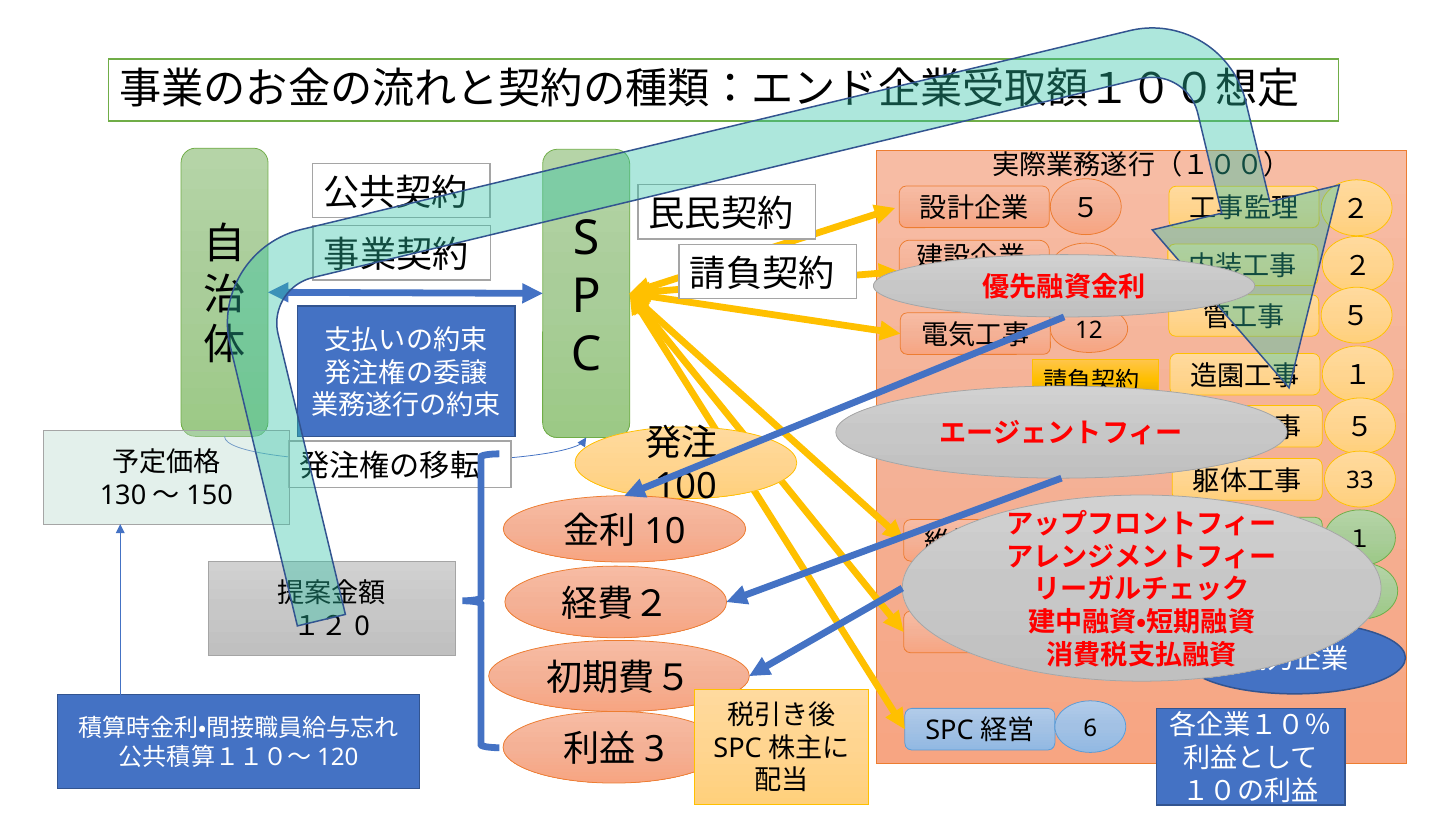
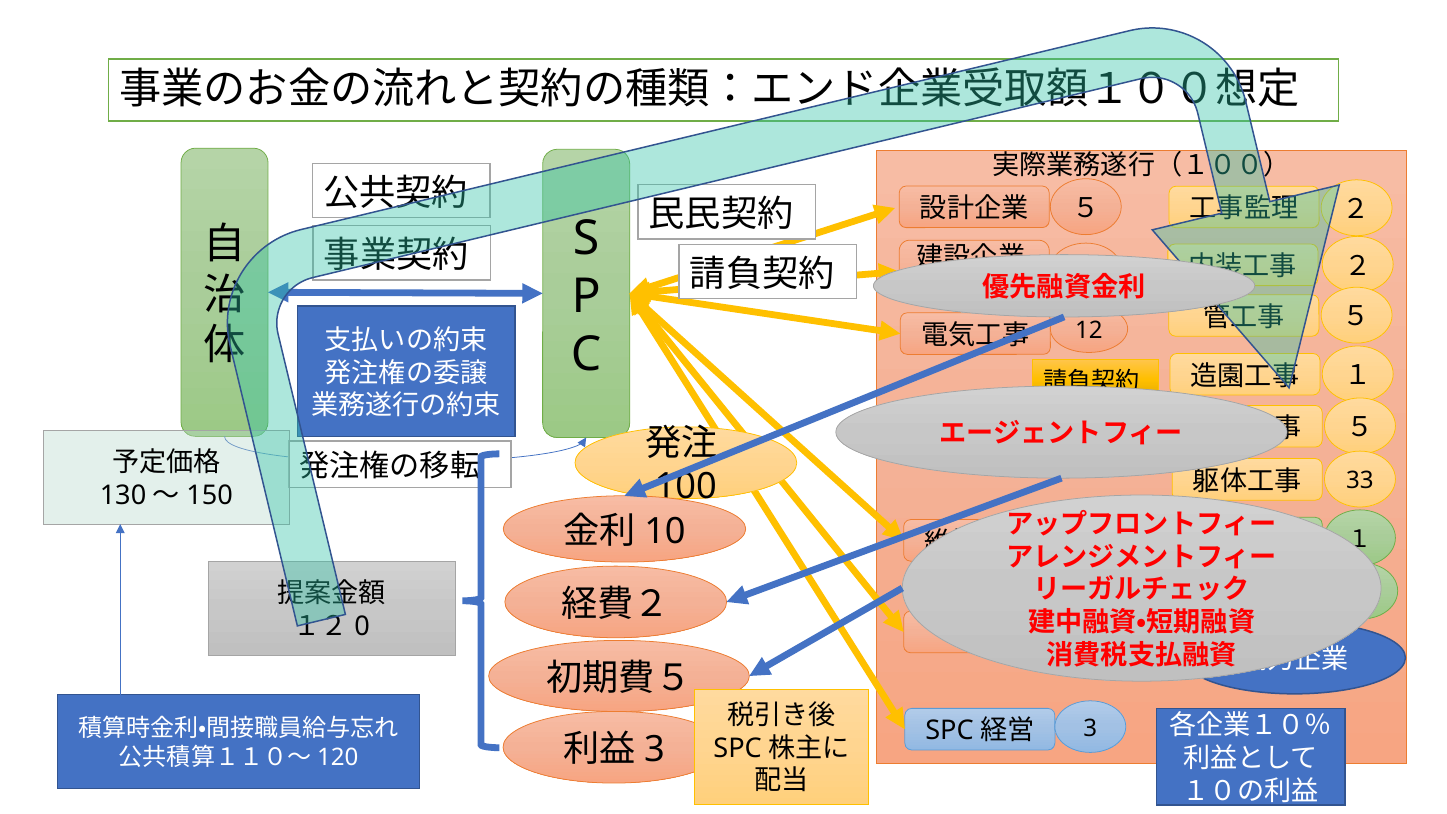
6: 6 -> 3 (1090, 728)
